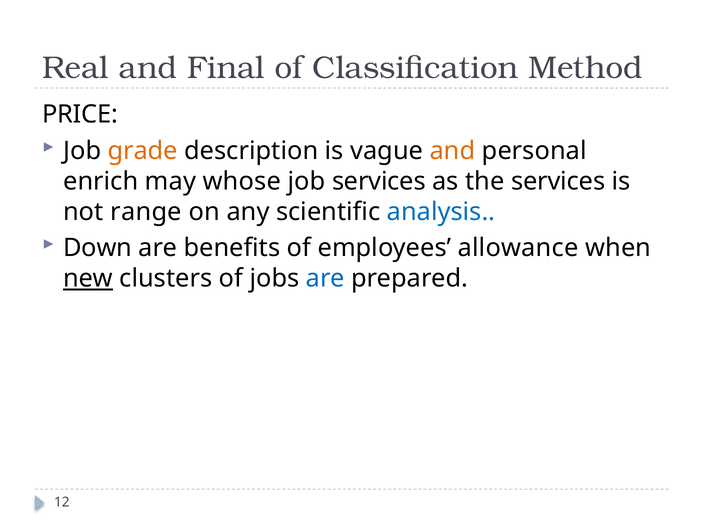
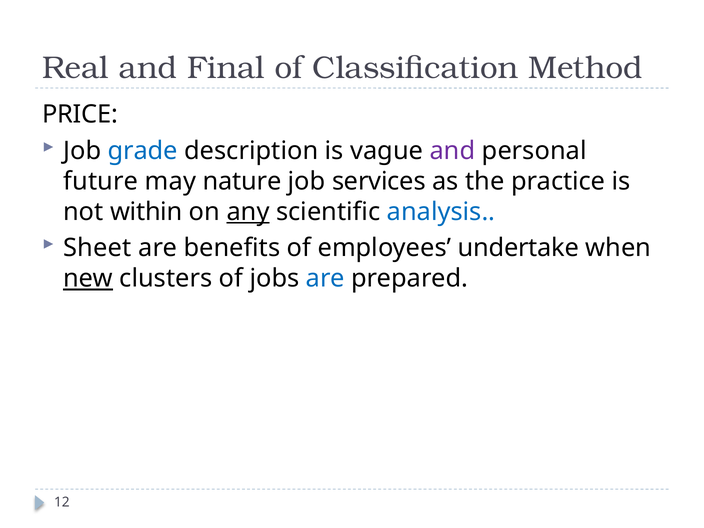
grade colour: orange -> blue (143, 151)
and colour: orange -> purple (452, 151)
enrich: enrich -> future (101, 181)
whose: whose -> nature (242, 181)
the services: services -> practice (558, 181)
range: range -> within (146, 212)
any underline: none -> present (248, 212)
Down: Down -> Sheet (97, 248)
allowance: allowance -> undertake (518, 248)
